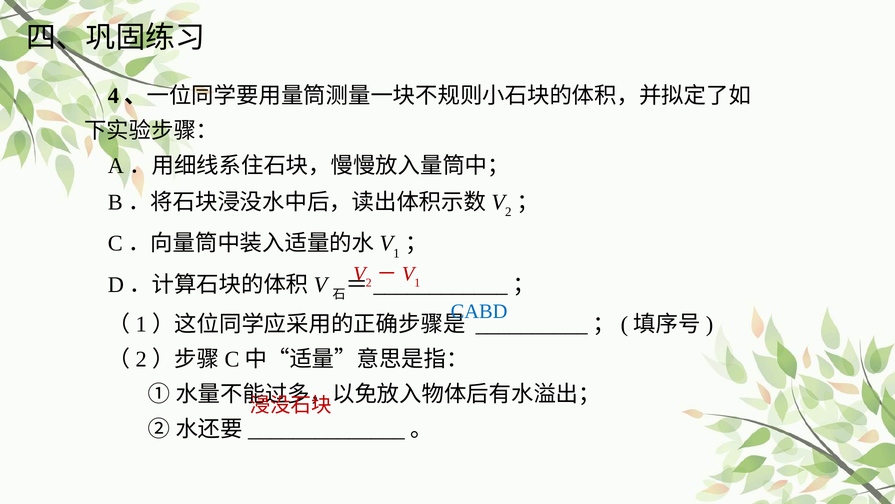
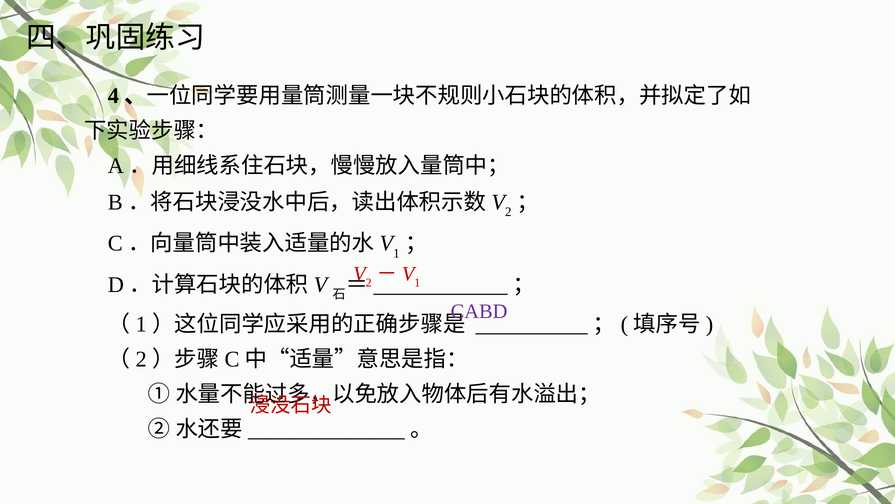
CABD colour: blue -> purple (479, 311)
